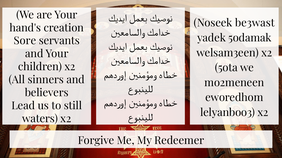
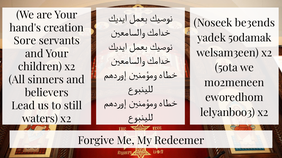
be3wast: be3wast -> be3ends (255, 23)
